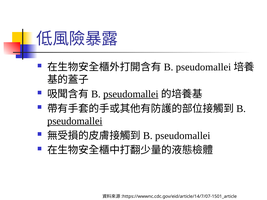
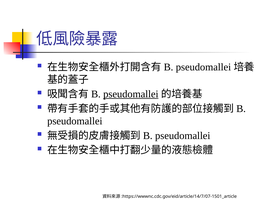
pseudomallei underline: present -> none (75, 121)
